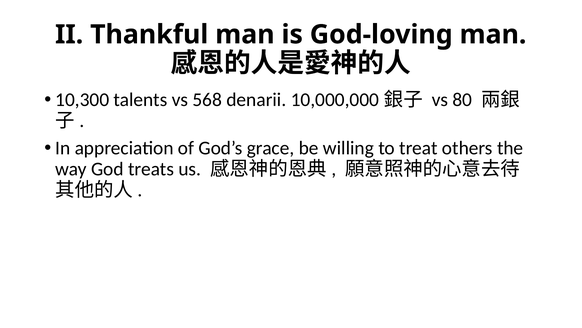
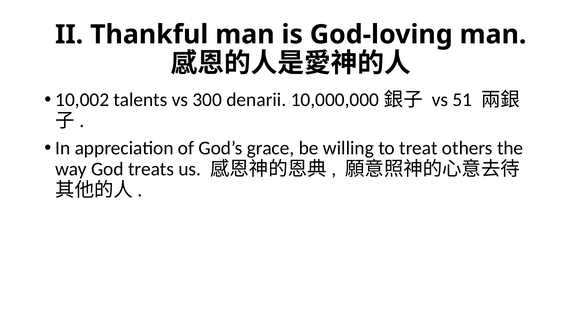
10,300: 10,300 -> 10,002 (82, 100)
568: 568 -> 300 (207, 100)
80: 80 -> 51 (462, 100)
